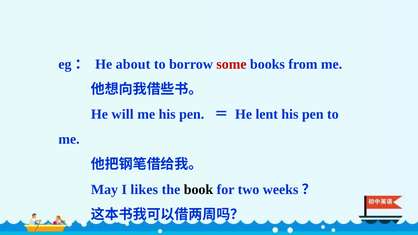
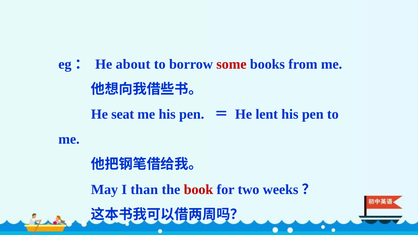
will: will -> seat (123, 114)
likes: likes -> than (144, 190)
book colour: black -> red (198, 190)
